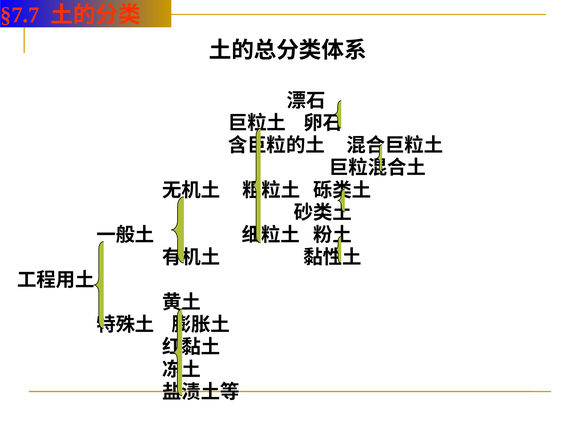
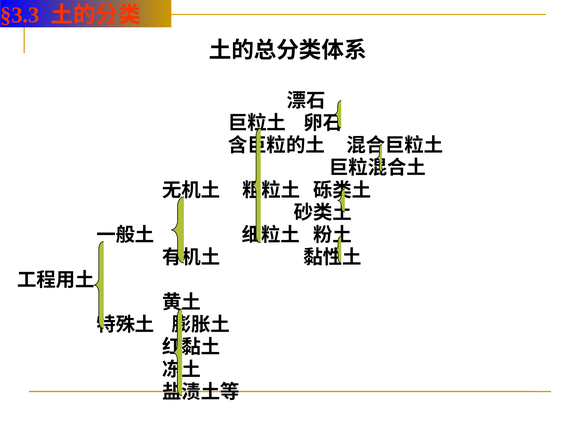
§7.7: §7.7 -> §3.3 (20, 15)
